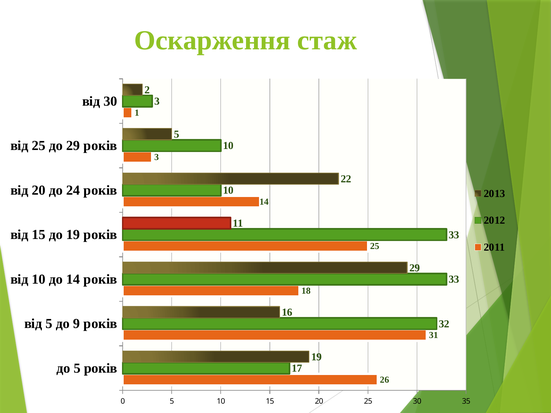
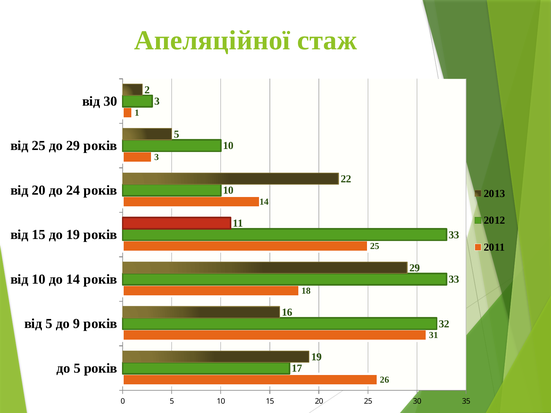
Оскарження: Оскарження -> Апеляційної (212, 40)
